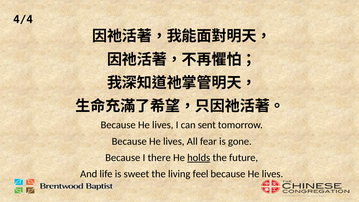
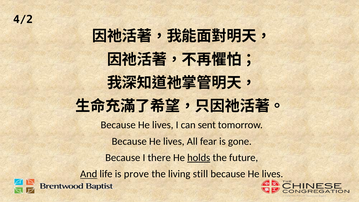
4/4: 4/4 -> 4/2 (23, 19)
And underline: none -> present (89, 174)
sweet: sweet -> prove (136, 174)
feel: feel -> still (200, 174)
